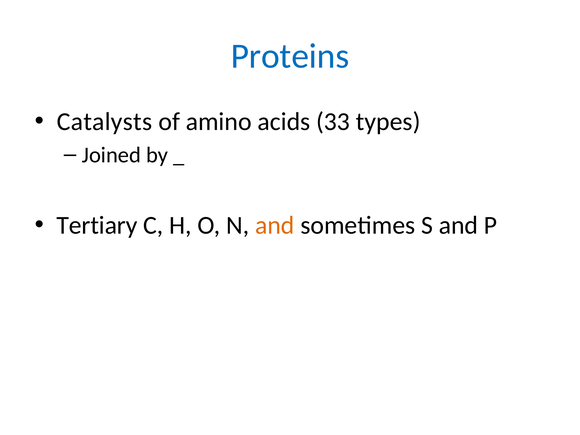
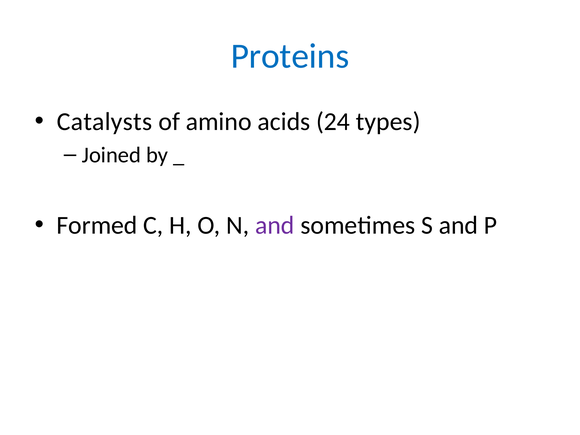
33: 33 -> 24 (333, 122)
Tertiary: Tertiary -> Formed (97, 225)
and colour: orange -> purple (275, 225)
